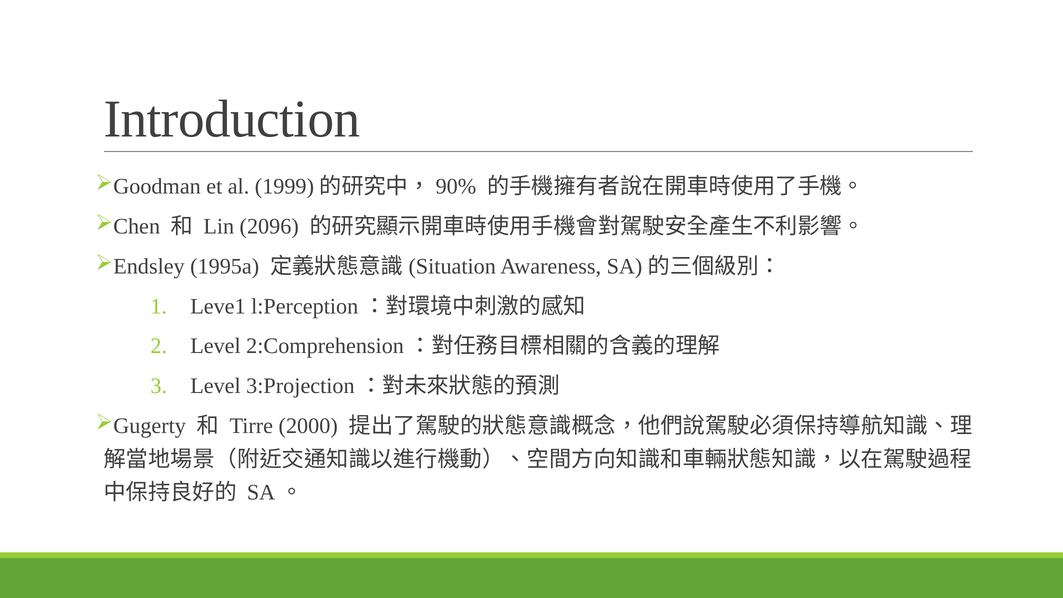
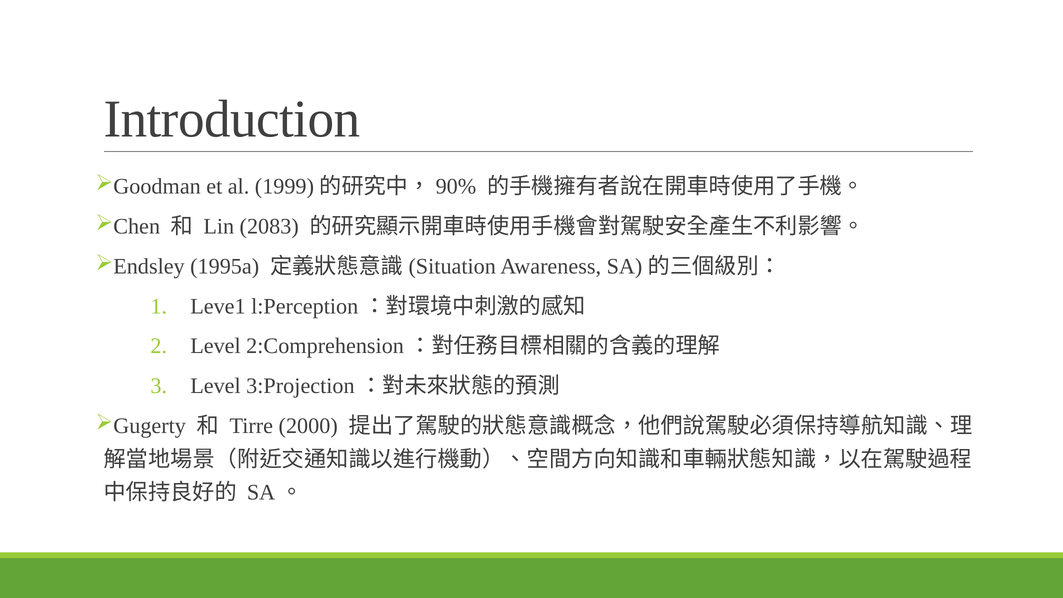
2096: 2096 -> 2083 (269, 226)
